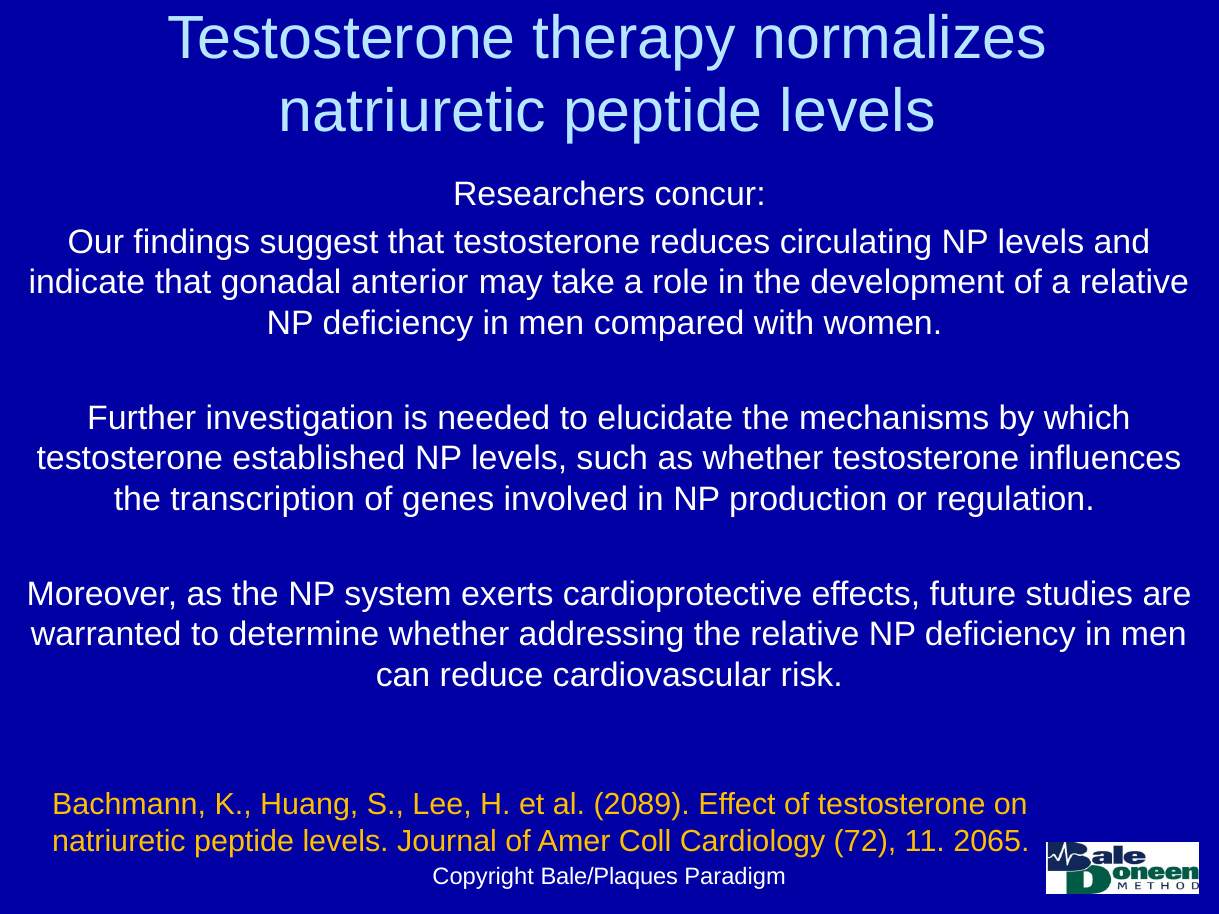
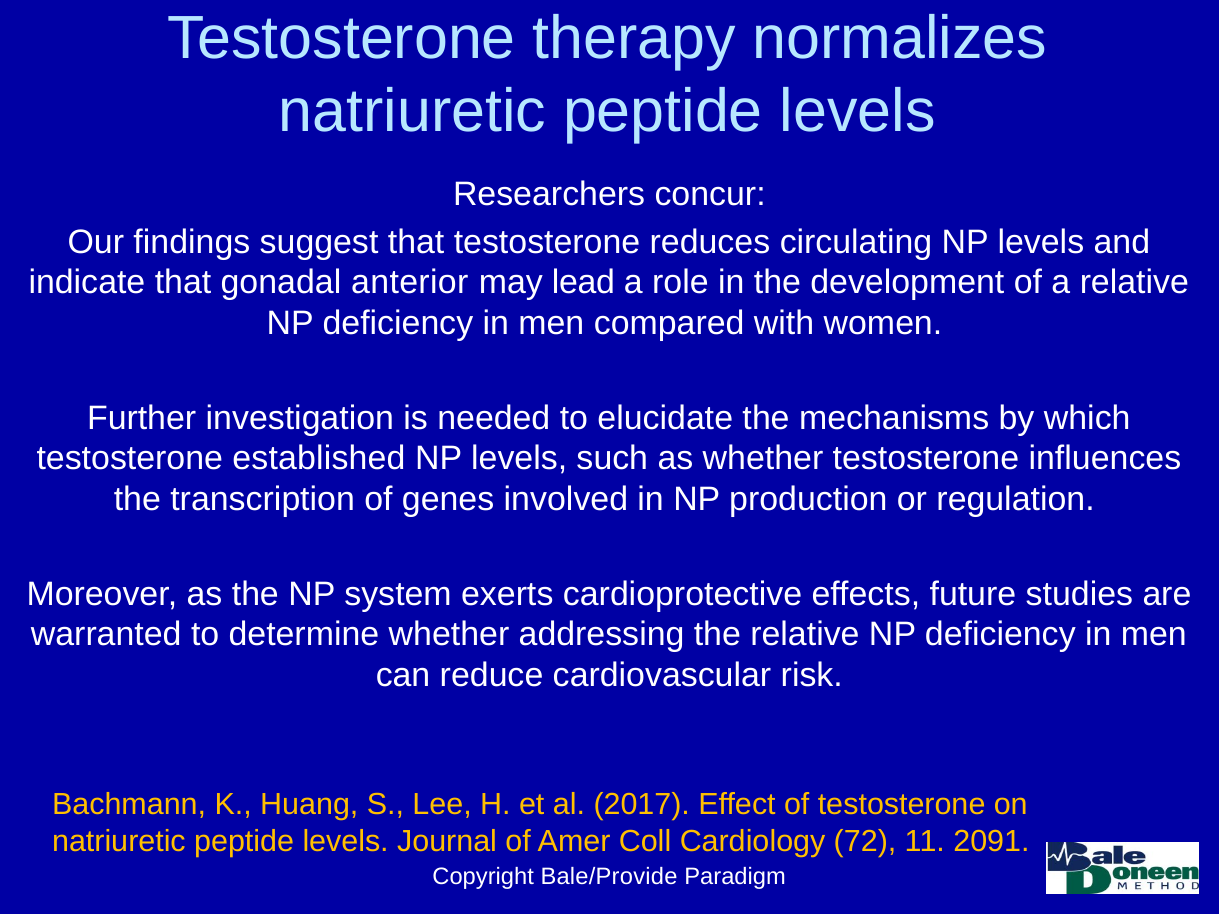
take: take -> lead (584, 283)
2089: 2089 -> 2017 (642, 805)
2065: 2065 -> 2091 (991, 841)
Bale/Plaques: Bale/Plaques -> Bale/Provide (609, 877)
